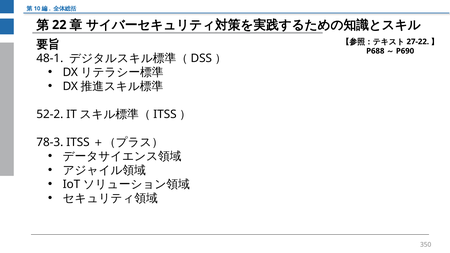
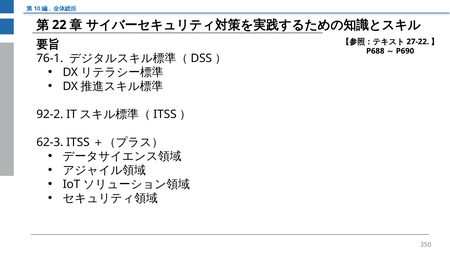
48-1: 48-1 -> 76-1 (50, 58)
52-2: 52-2 -> 92-2 (50, 114)
78-3: 78-3 -> 62-3 (50, 142)
